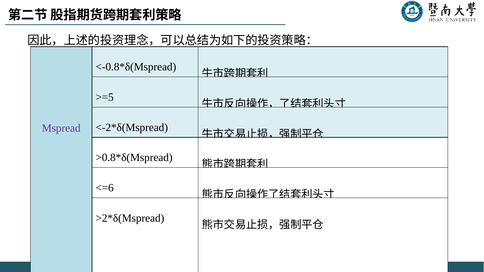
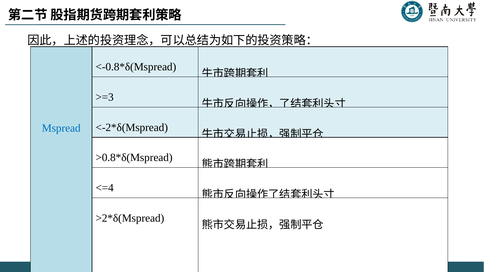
>=5: >=5 -> >=3 (105, 97)
Mspread colour: purple -> blue (61, 128)
<=6: <=6 -> <=4 (105, 188)
